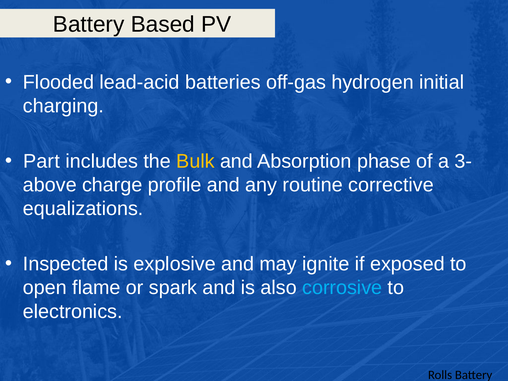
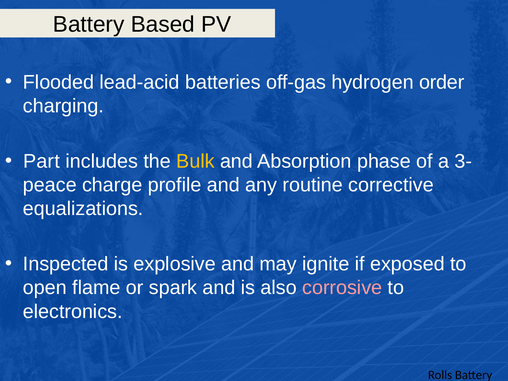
initial: initial -> order (442, 82)
above: above -> peace (50, 185)
corrosive colour: light blue -> pink (342, 288)
